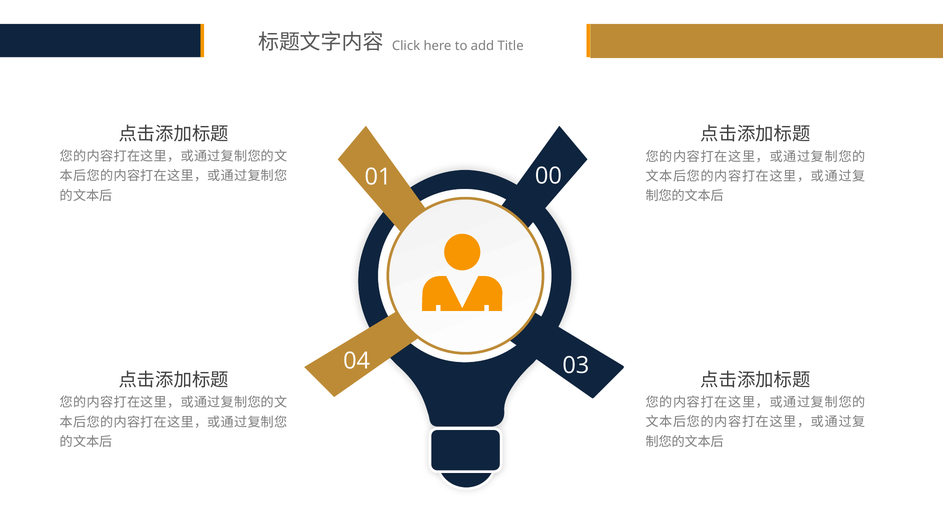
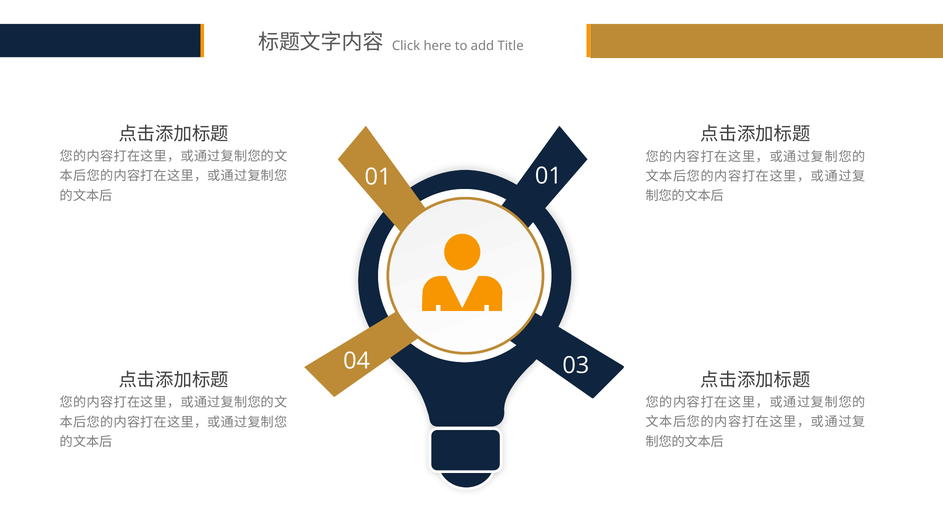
01 00: 00 -> 01 (548, 176)
